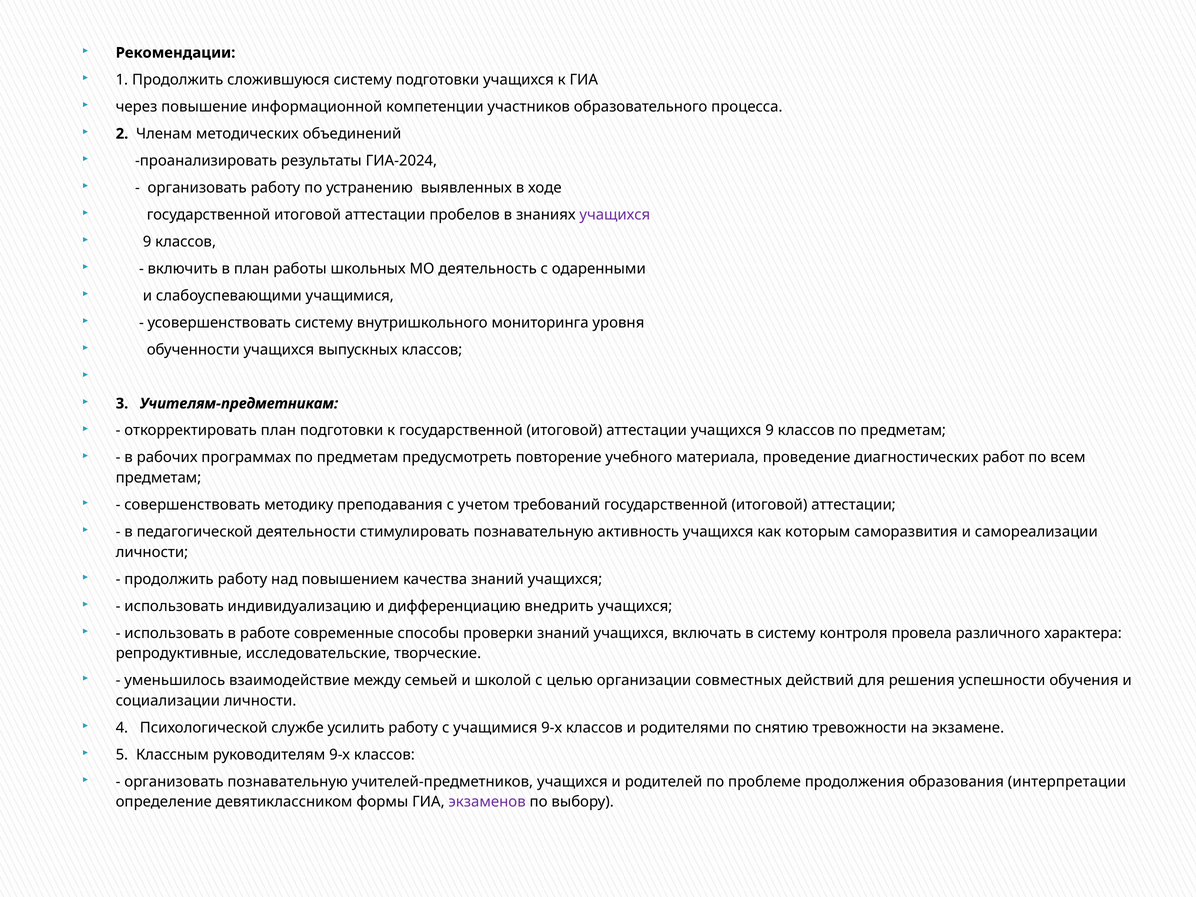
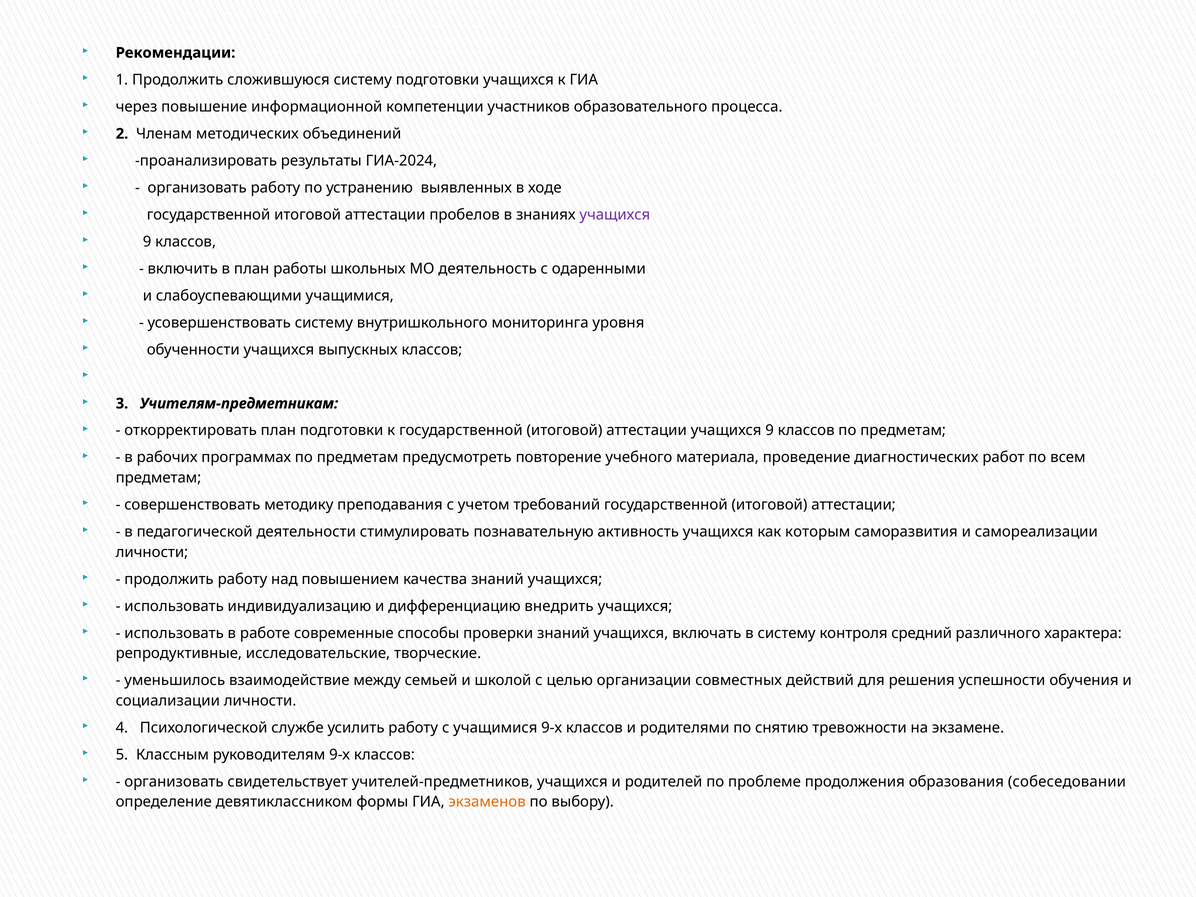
провела: провела -> средний (922, 633)
организовать познавательную: познавательную -> свидетельствует (288, 782)
интерпретации: интерпретации -> собеседовании (1067, 782)
экзаменов colour: purple -> orange (487, 802)
